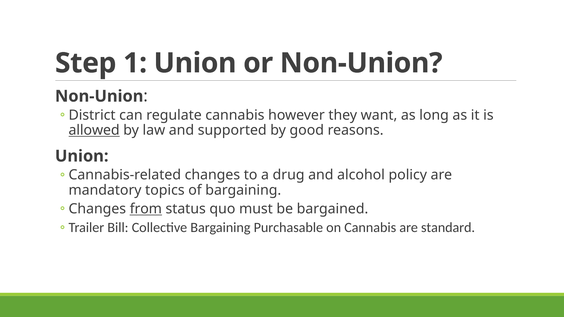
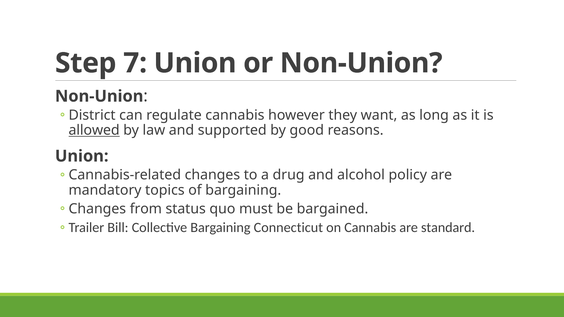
1: 1 -> 7 (135, 63)
from underline: present -> none (146, 209)
Purchasable: Purchasable -> Connecticut (288, 228)
